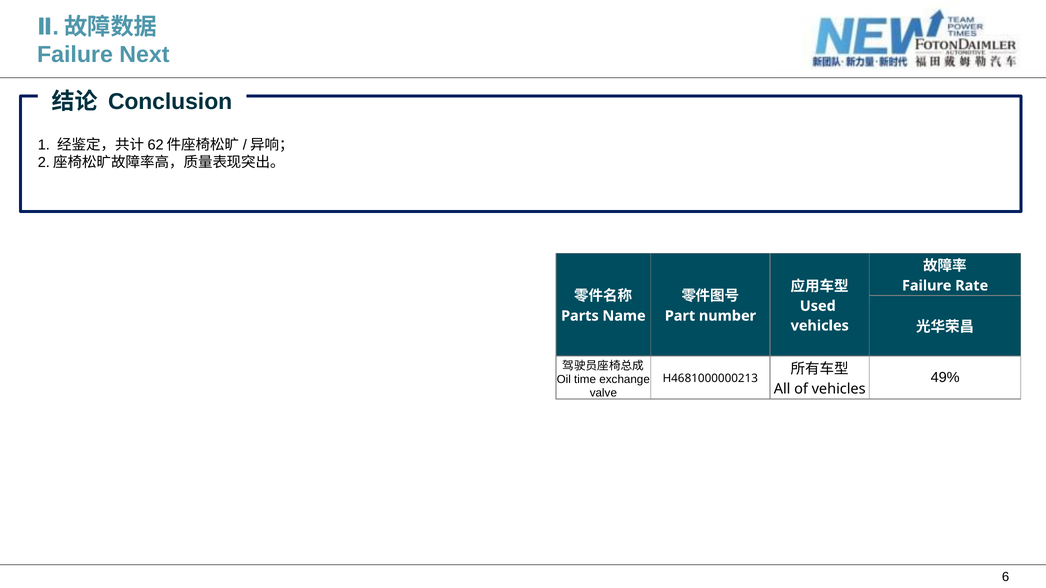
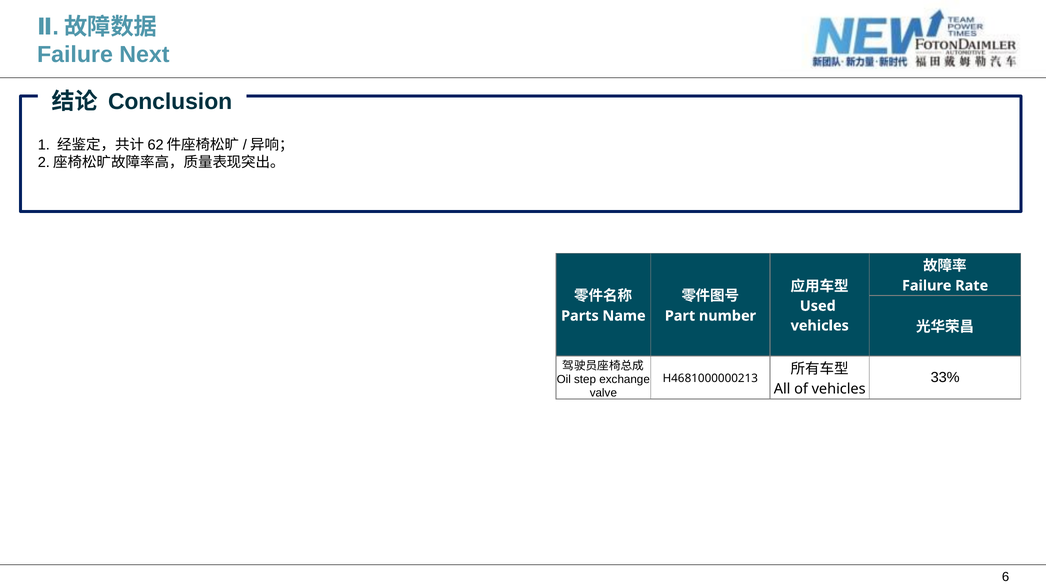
49%: 49% -> 33% (945, 378)
time: time -> step (585, 380)
